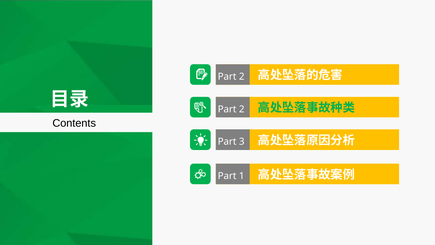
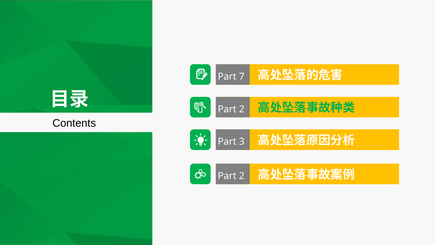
2: 2 -> 7 (242, 76)
1: 1 -> 2 (242, 176)
